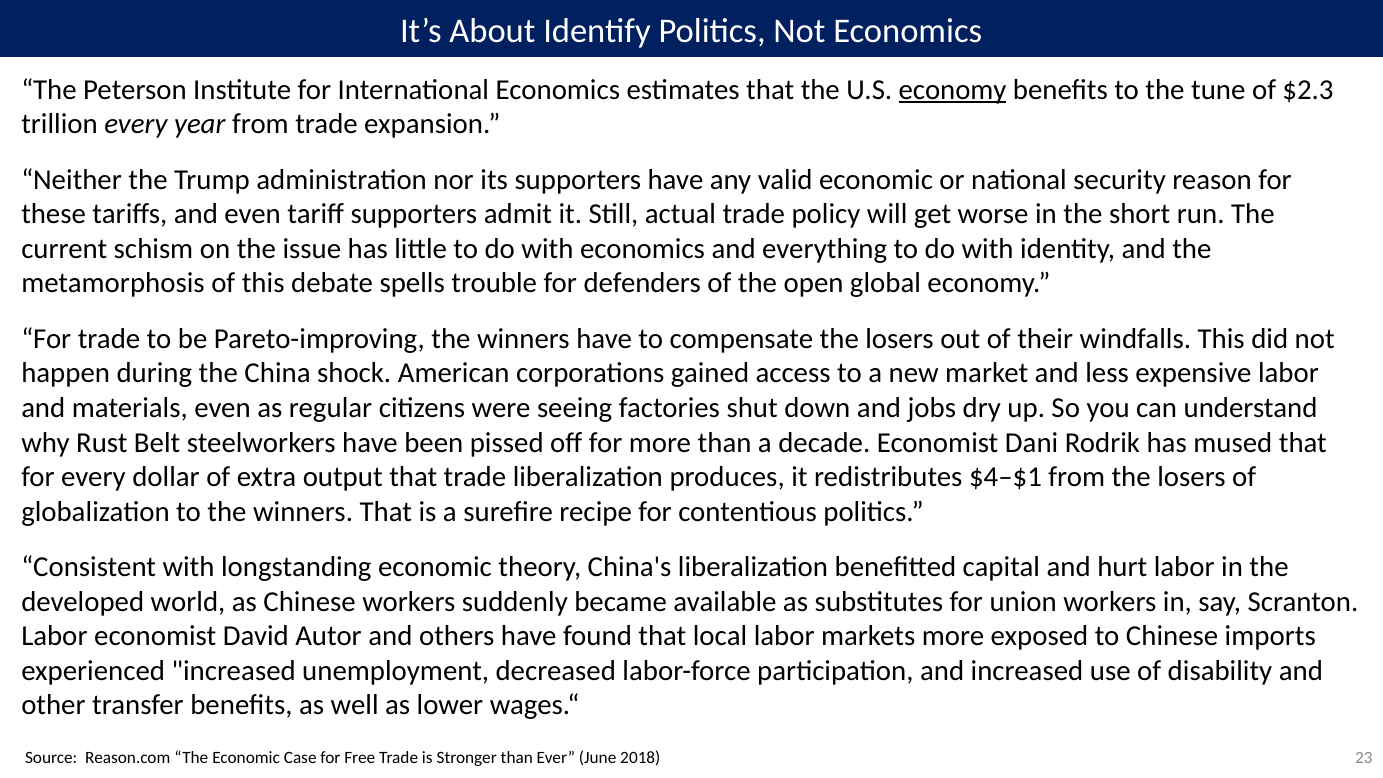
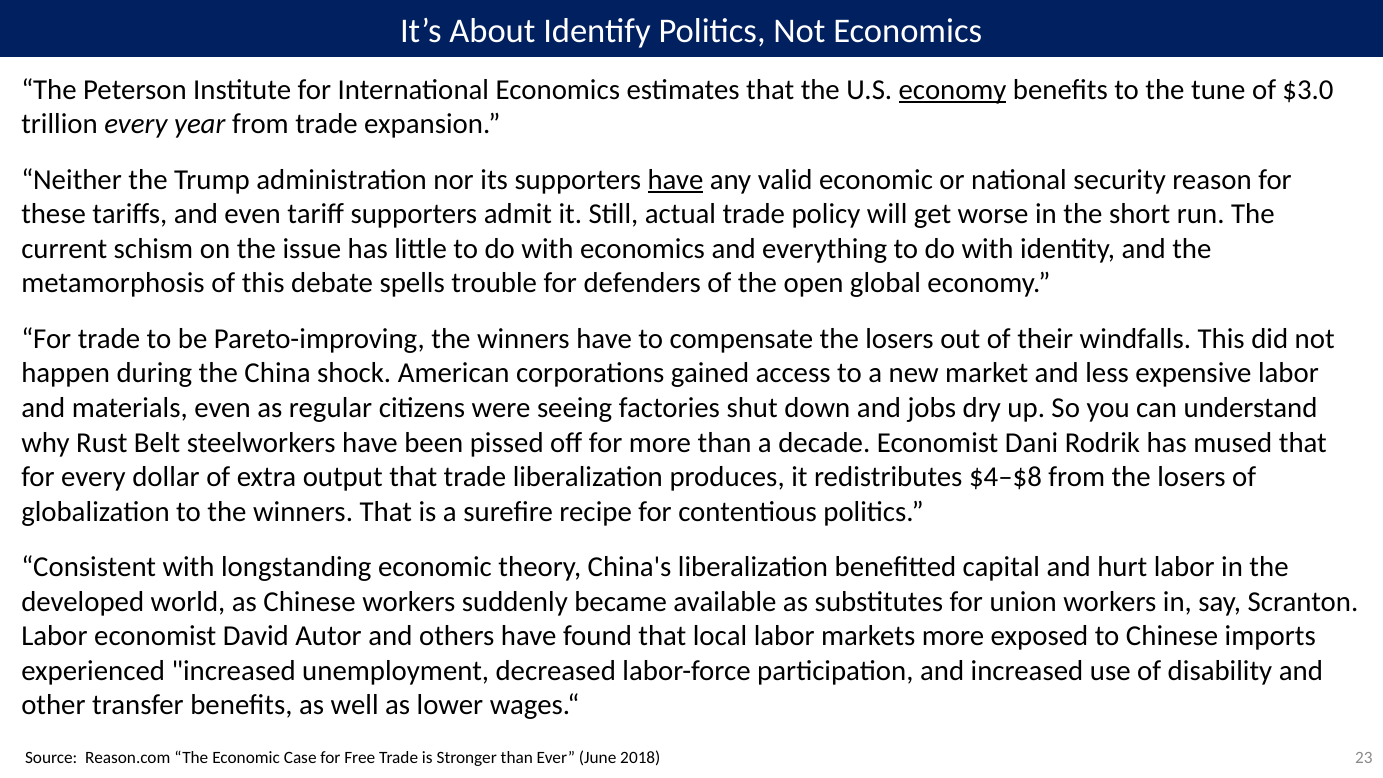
$2.3: $2.3 -> $3.0 (1308, 90)
have underline: none -> present (675, 180)
$4–$1: $4–$1 -> $4–$8 (1005, 477)
